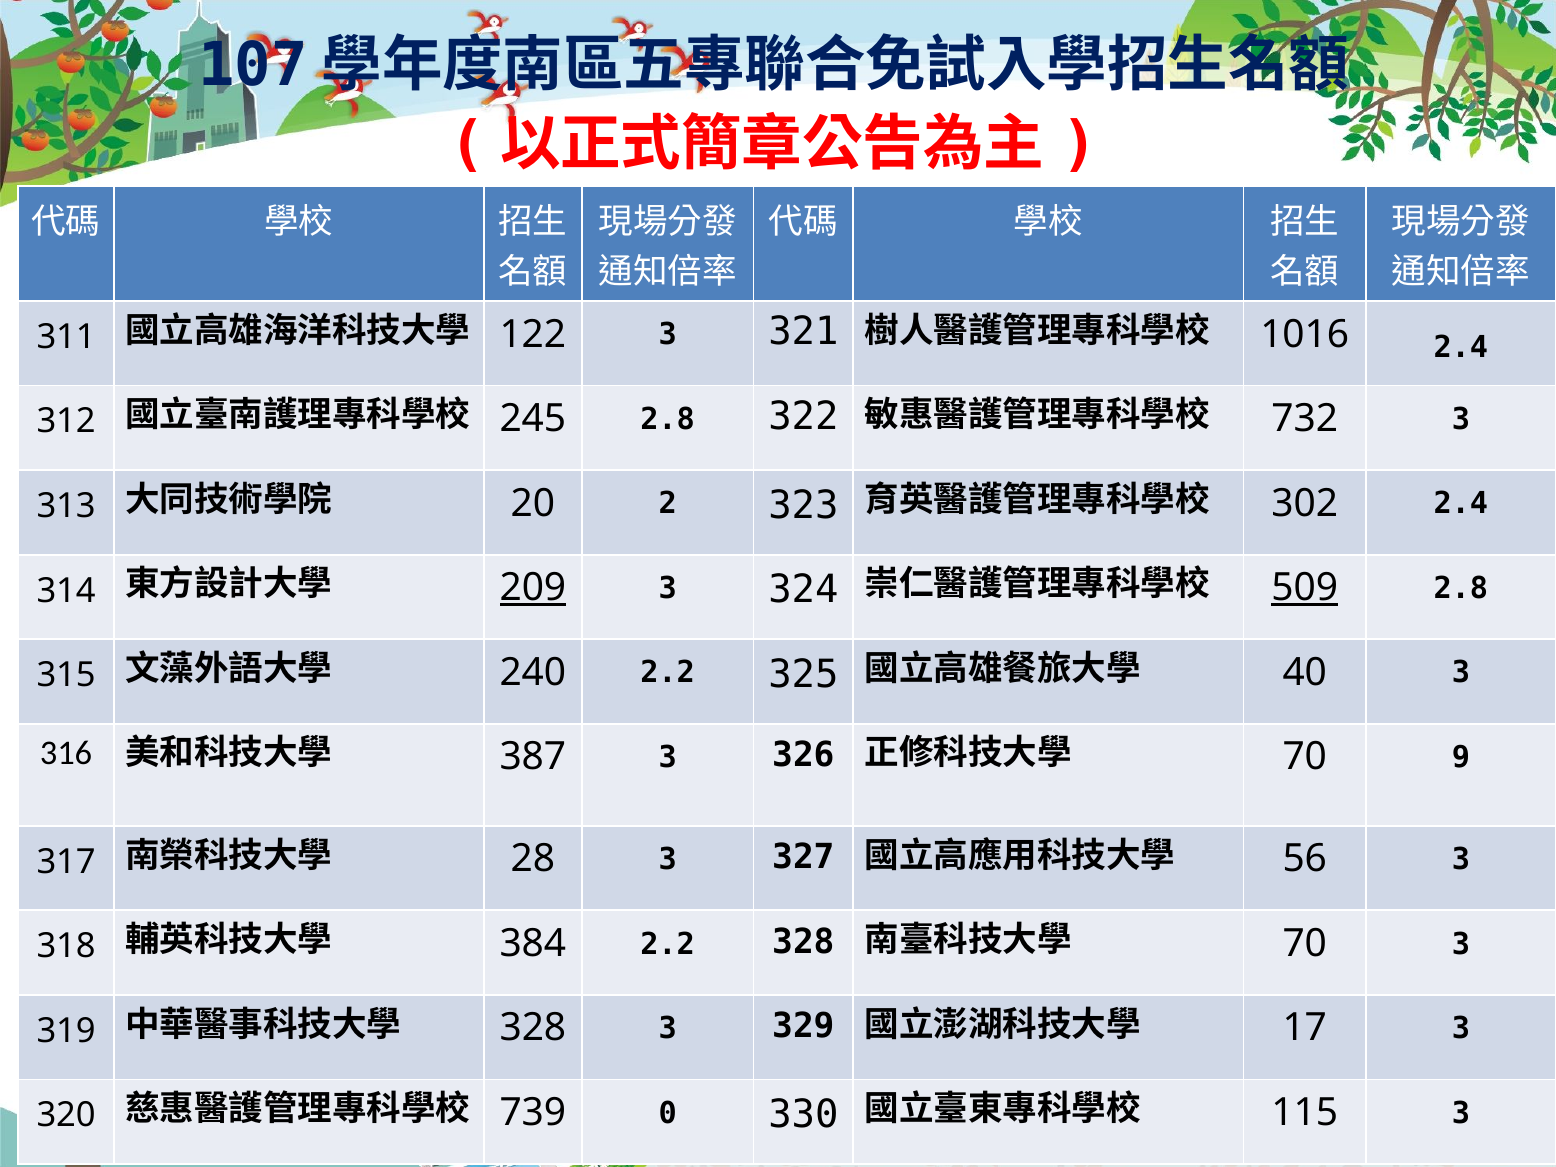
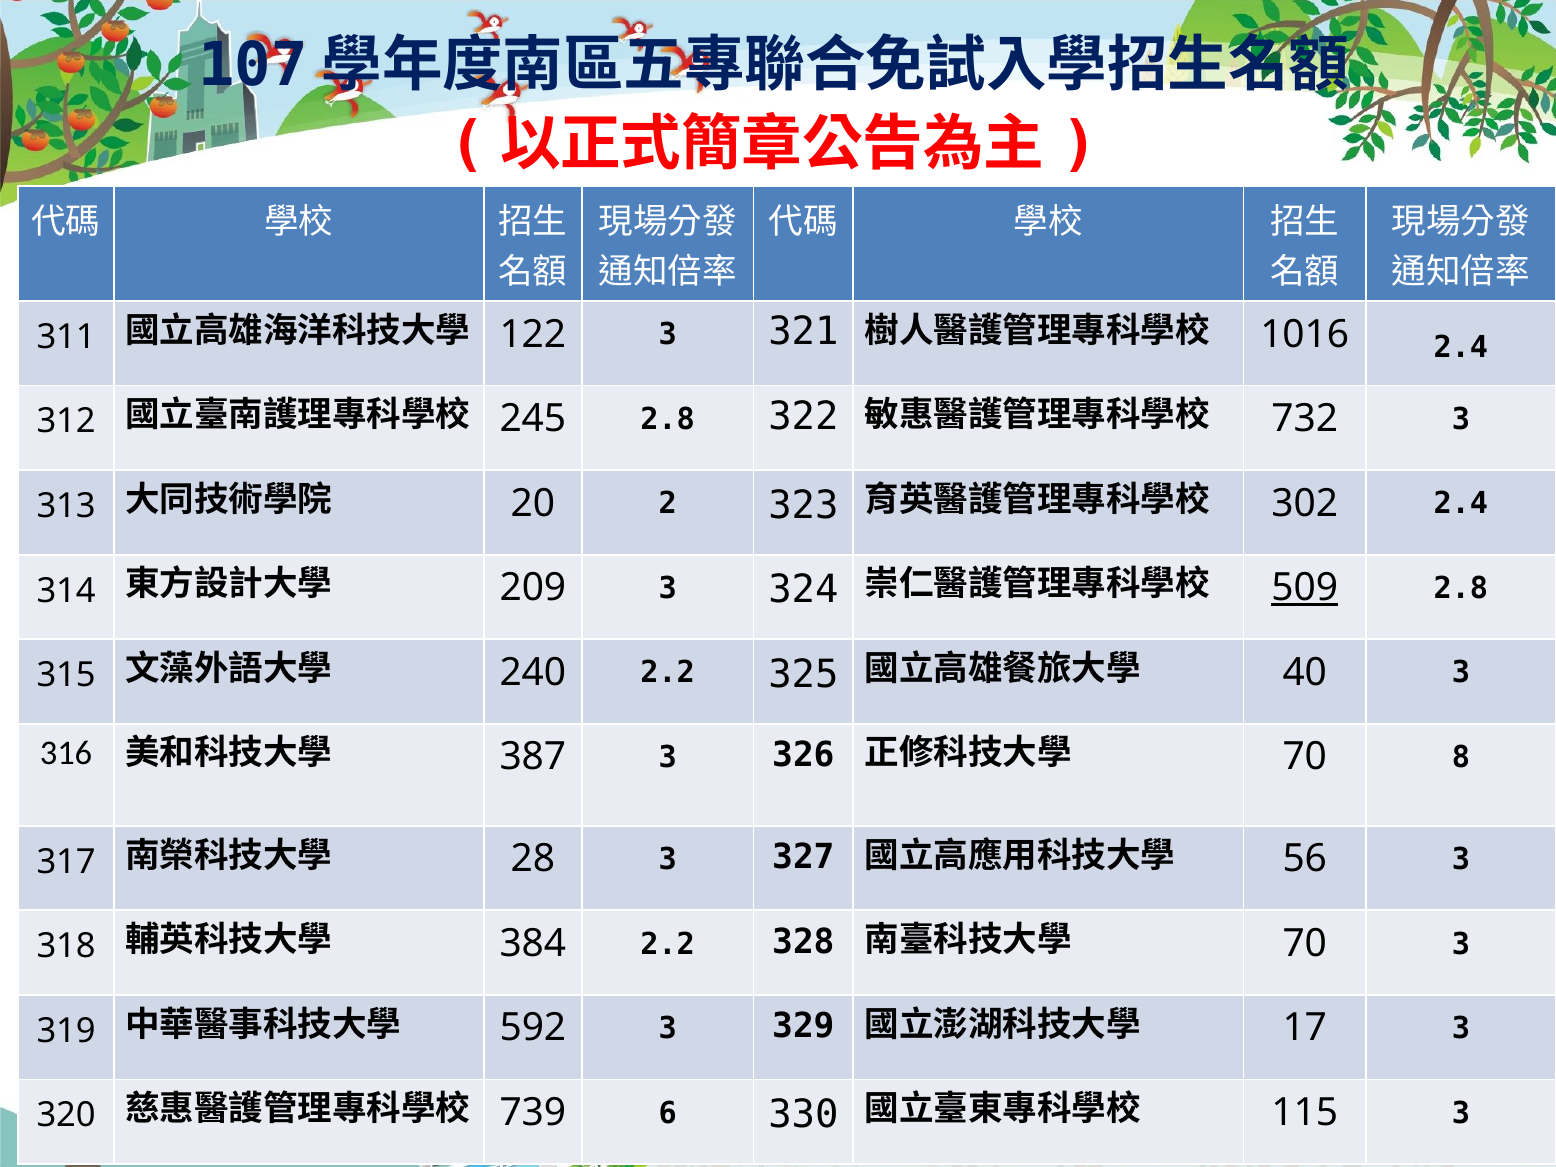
209 underline: present -> none (533, 588)
9: 9 -> 8 (1461, 757)
328: 328 -> 592 (533, 1028)
0: 0 -> 6 (668, 1113)
